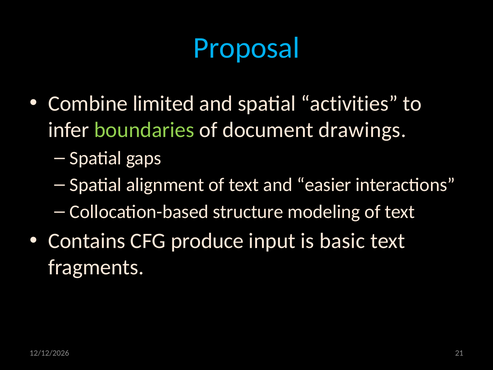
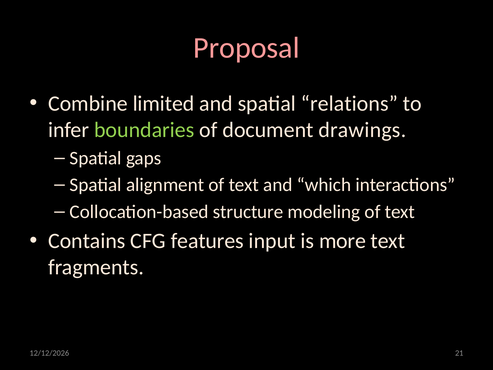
Proposal colour: light blue -> pink (246, 48)
activities: activities -> relations (349, 103)
easier: easier -> which (324, 185)
produce: produce -> features (207, 241)
basic: basic -> more (342, 241)
